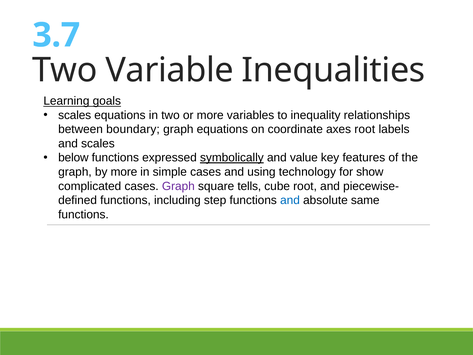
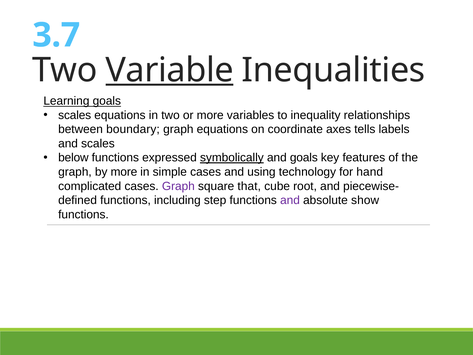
Variable underline: none -> present (170, 70)
axes root: root -> tells (365, 129)
and value: value -> goals (304, 158)
show: show -> hand (370, 172)
tells: tells -> that (249, 186)
and colour: blue -> purple (290, 200)
same: same -> show (365, 200)
